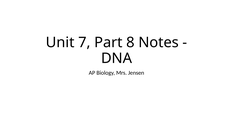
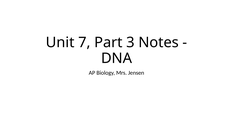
8: 8 -> 3 (130, 43)
